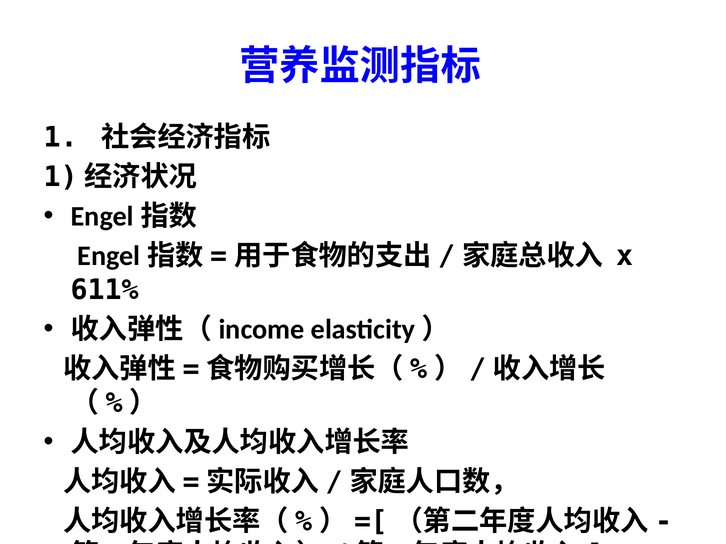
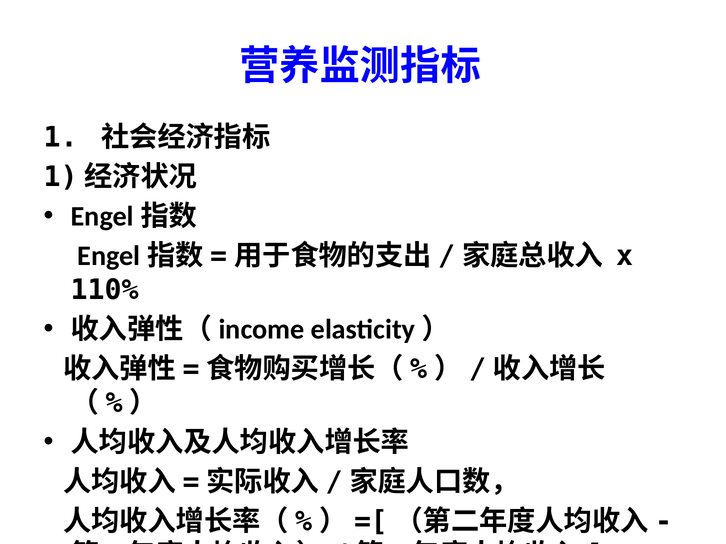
611%: 611% -> 110% (105, 290)
